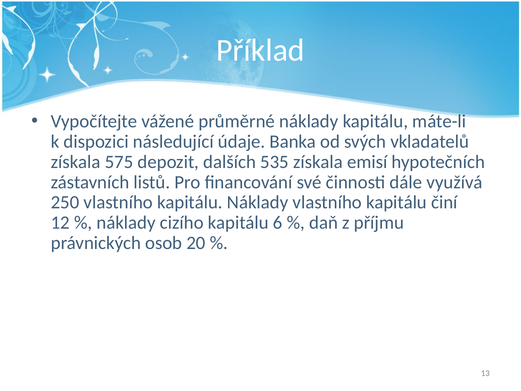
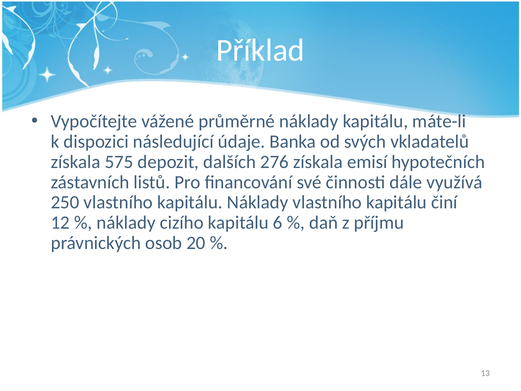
535: 535 -> 276 (275, 162)
